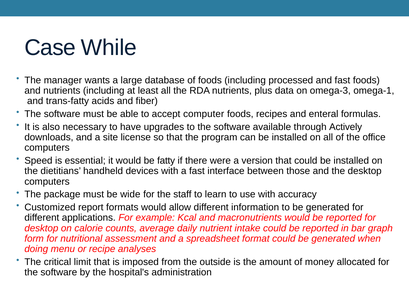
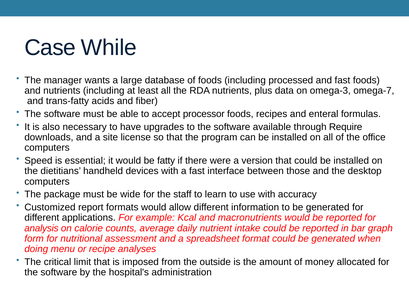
omega-1: omega-1 -> omega-7 (374, 91)
computer: computer -> processor (204, 114)
Actively: Actively -> Require (346, 127)
desktop: desktop -> analysis (41, 228)
